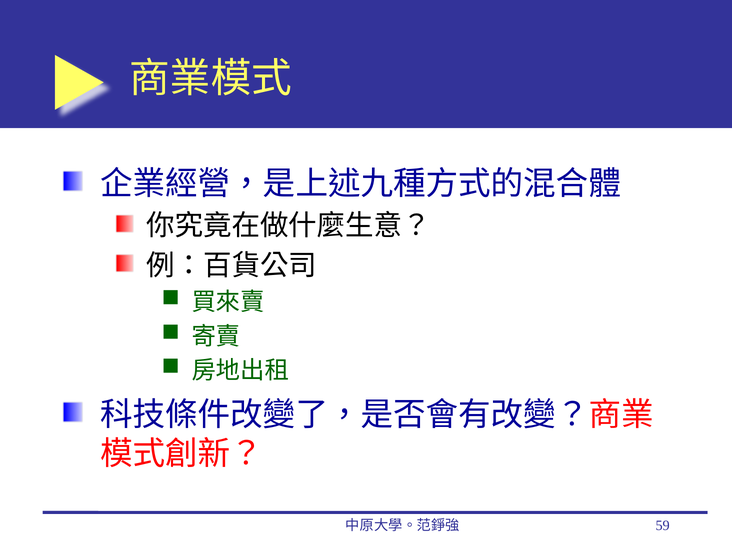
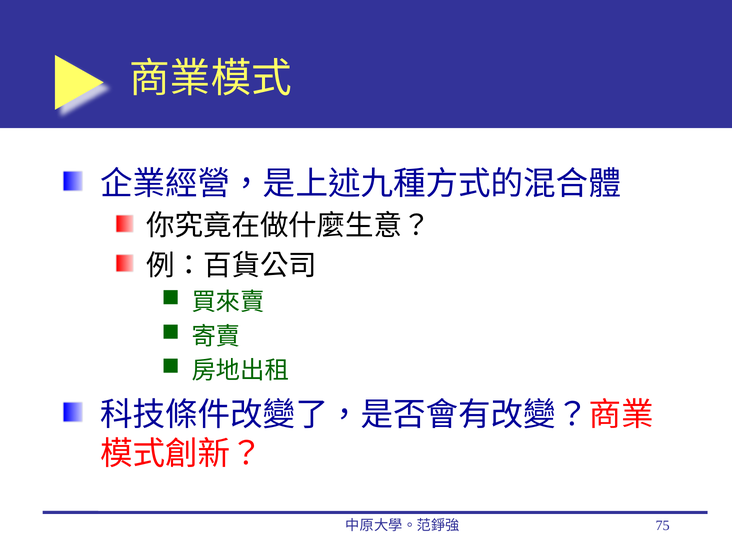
59: 59 -> 75 (663, 526)
